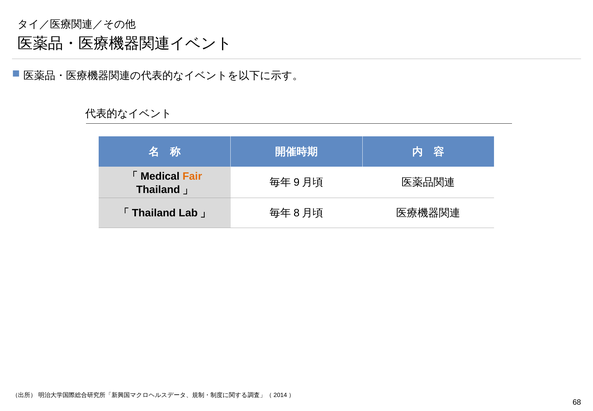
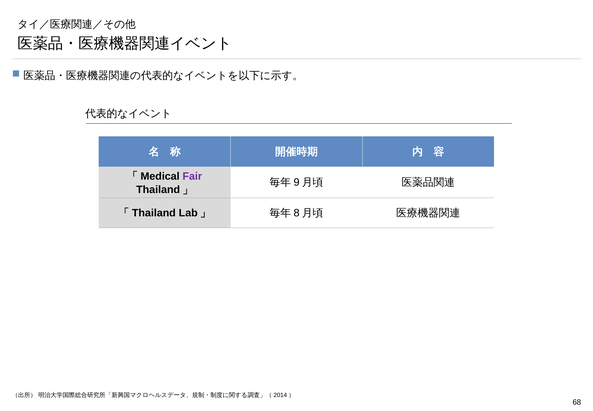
Fair colour: orange -> purple (192, 176)
